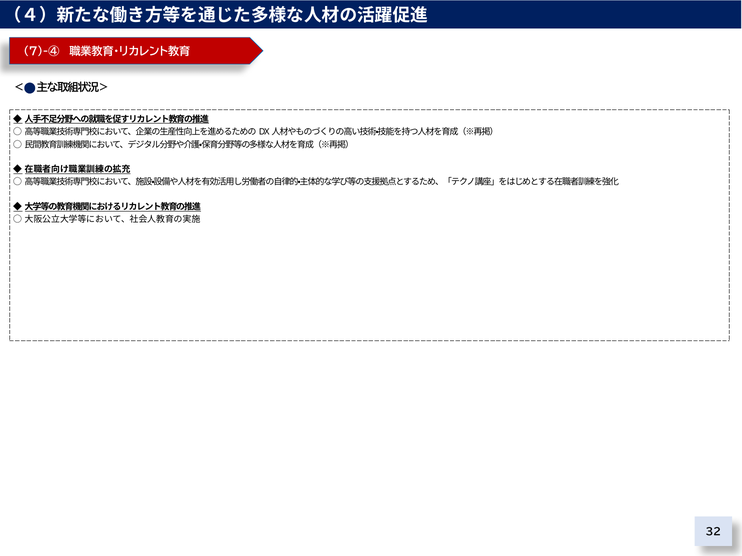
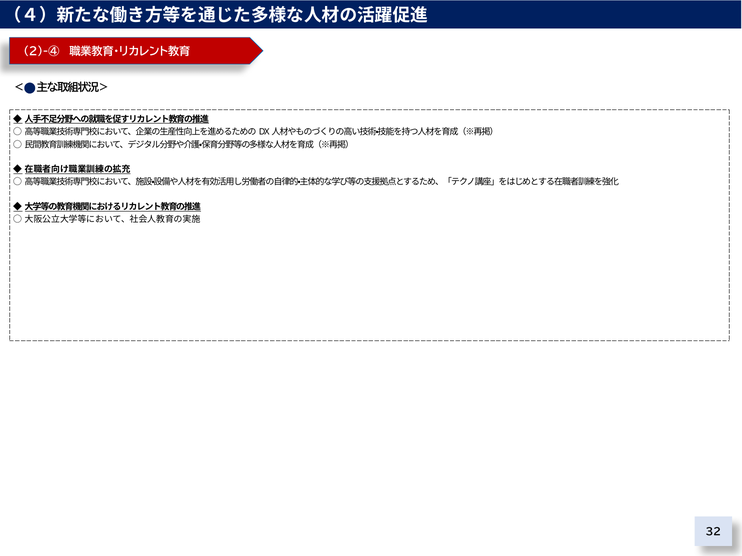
7)-④: 7)-④ -> 2)-④ (41, 52)
